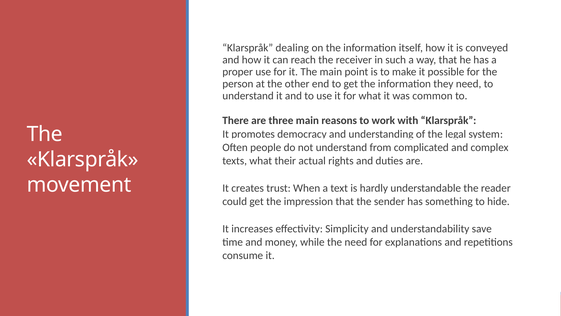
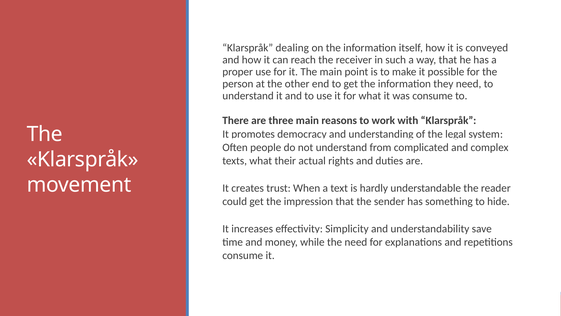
was common: common -> consume (433, 96)
